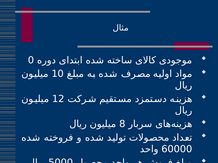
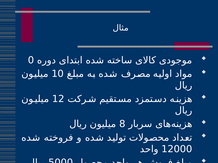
60000: 60000 -> 12000 (177, 150)
